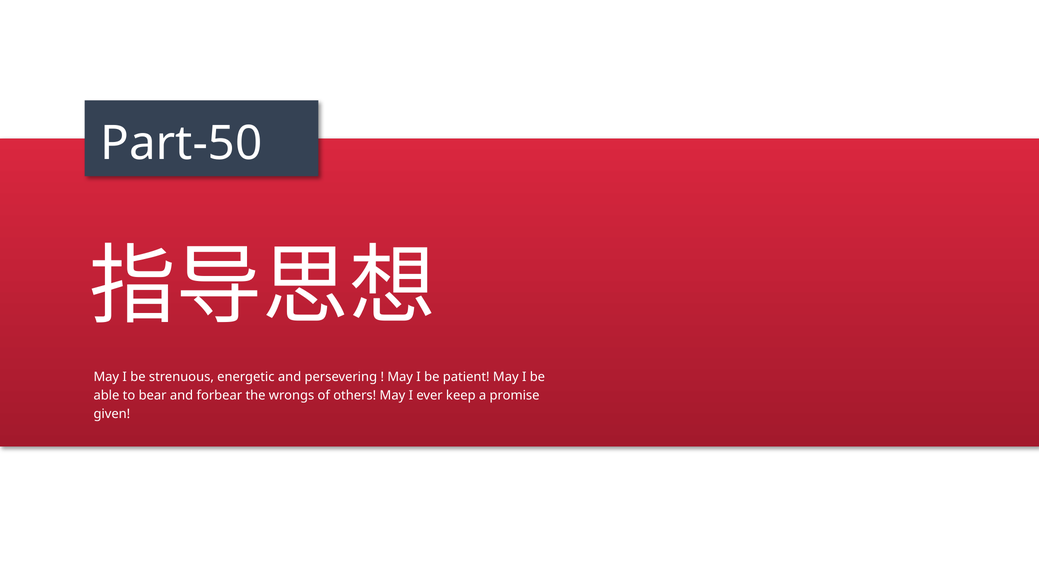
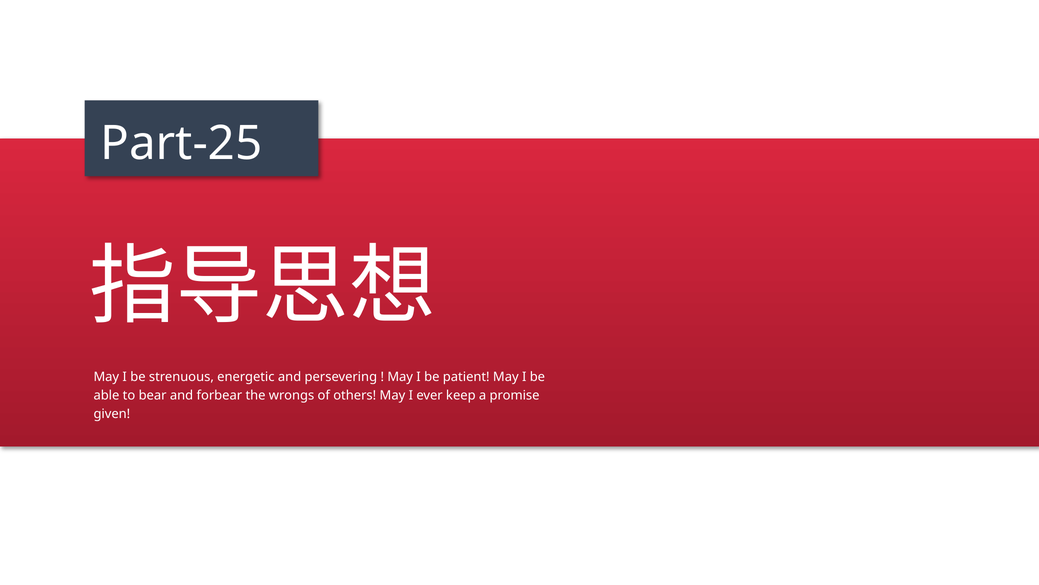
Part-50: Part-50 -> Part-25 (181, 143)
